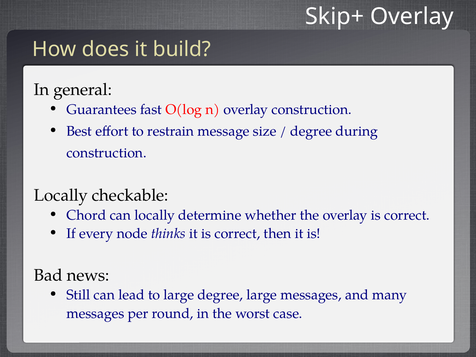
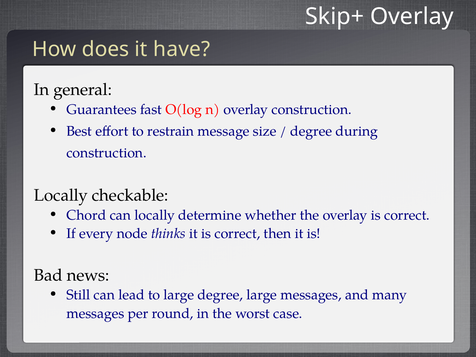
build: build -> have (182, 49)
